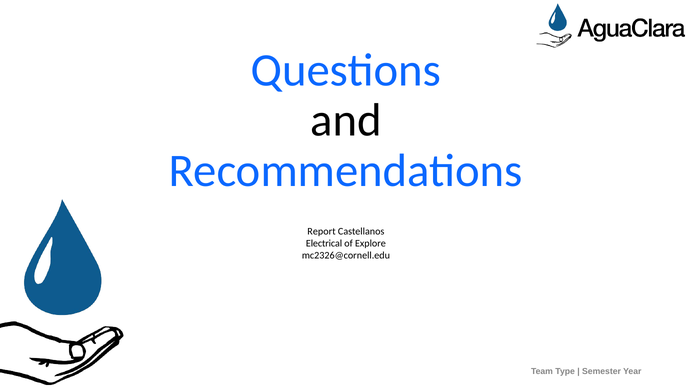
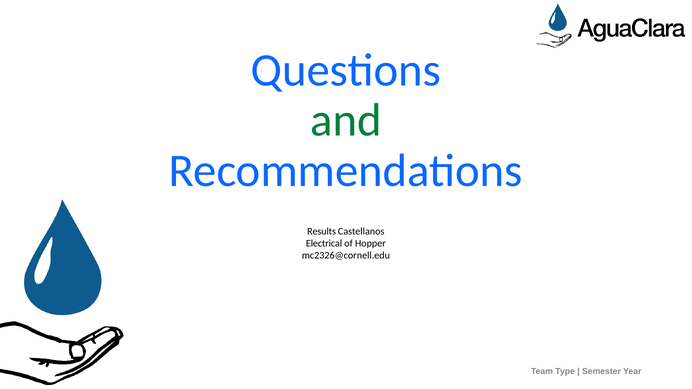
and colour: black -> green (346, 121)
Report: Report -> Results (322, 232)
Explore: Explore -> Hopper (370, 244)
